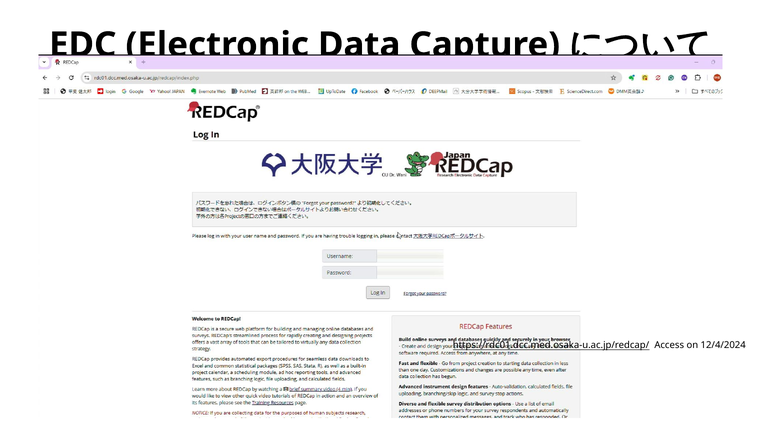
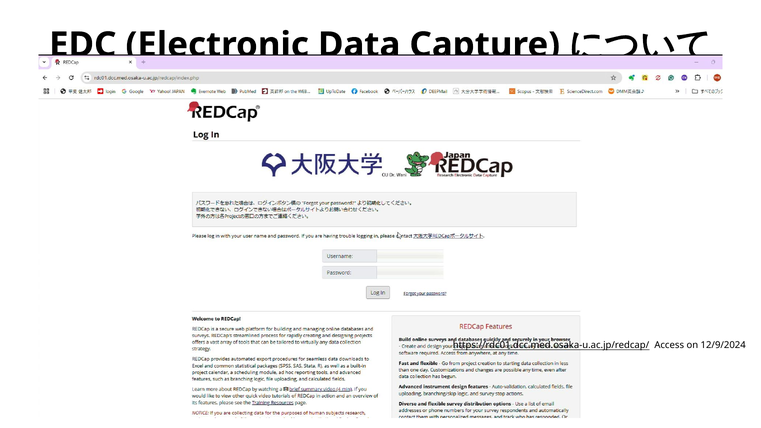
12/4/2024: 12/4/2024 -> 12/9/2024 (723, 345)
